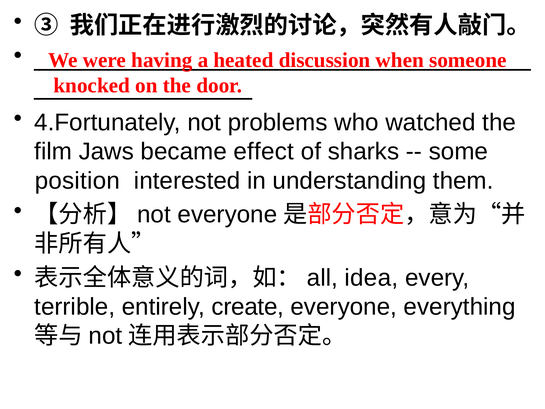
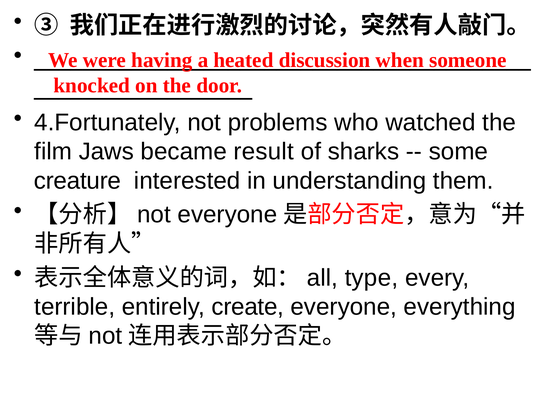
effect: effect -> result (264, 152)
position: position -> creature (78, 181)
idea: idea -> type (371, 278)
